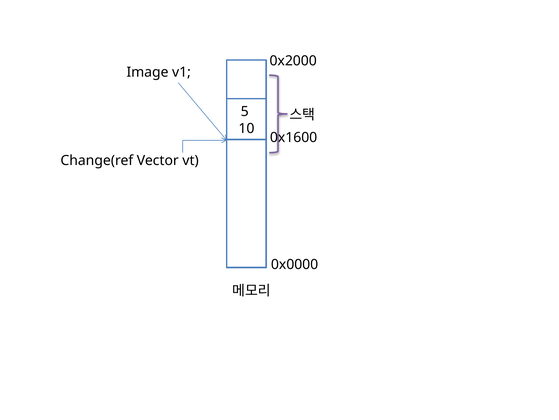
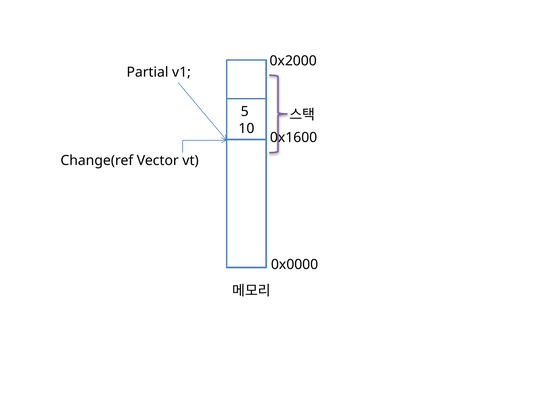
Image: Image -> Partial (148, 72)
